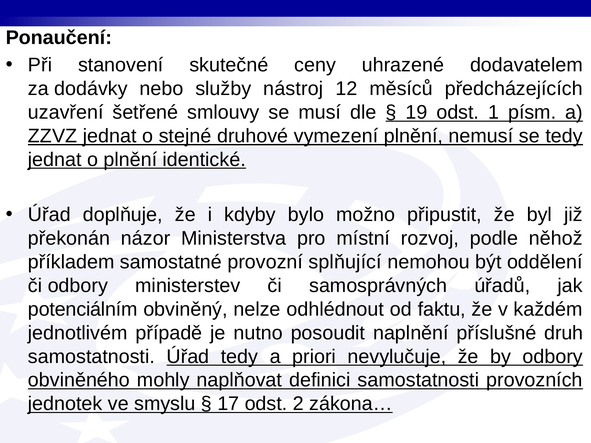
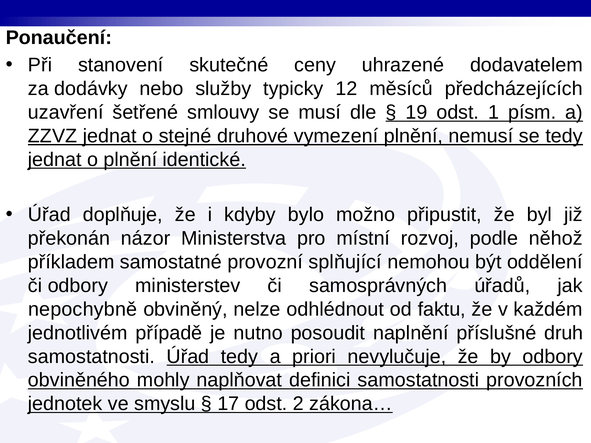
nástroj: nástroj -> typicky (293, 89)
potenciálním: potenciálním -> nepochybně (83, 309)
